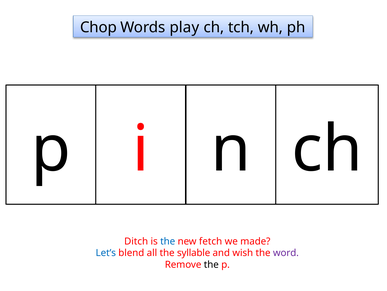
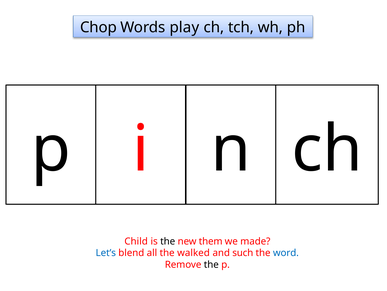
Ditch: Ditch -> Child (136, 241)
the colour: blue -> black (168, 241)
fetch: fetch -> them (211, 241)
syllable: syllable -> walked (194, 252)
wish: wish -> such (243, 252)
word colour: purple -> blue (286, 252)
